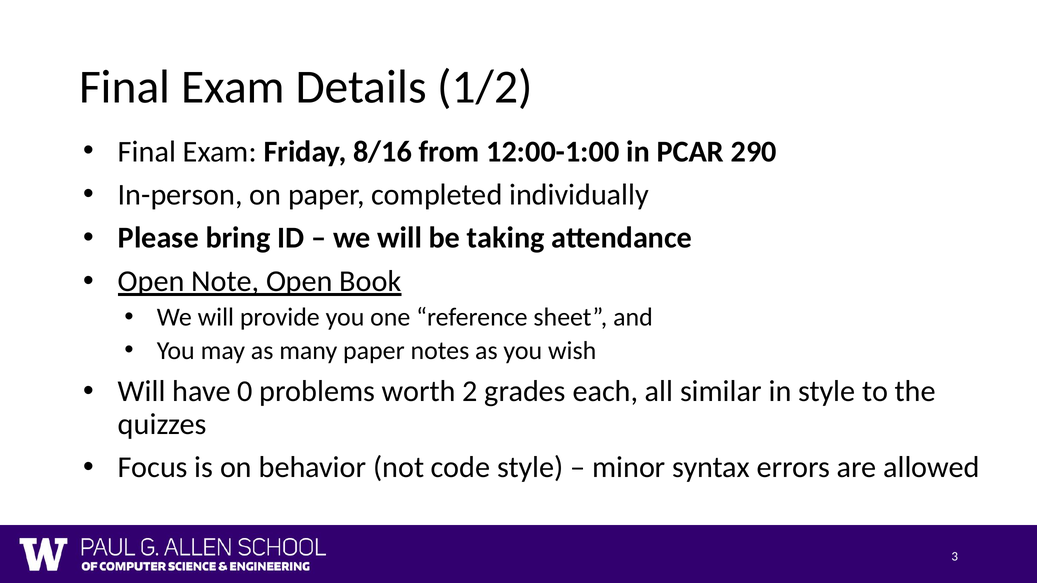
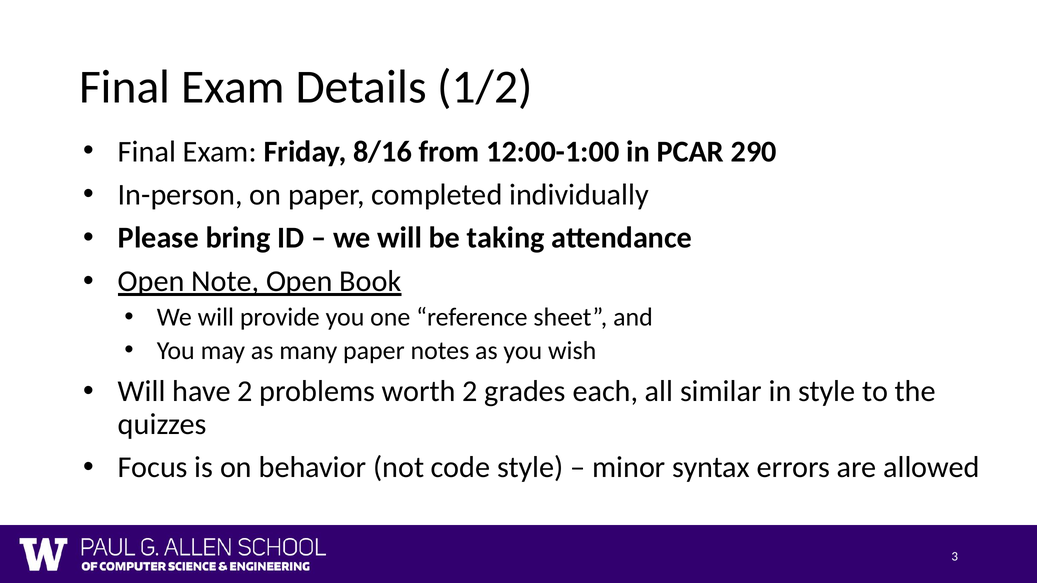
have 0: 0 -> 2 (245, 392)
